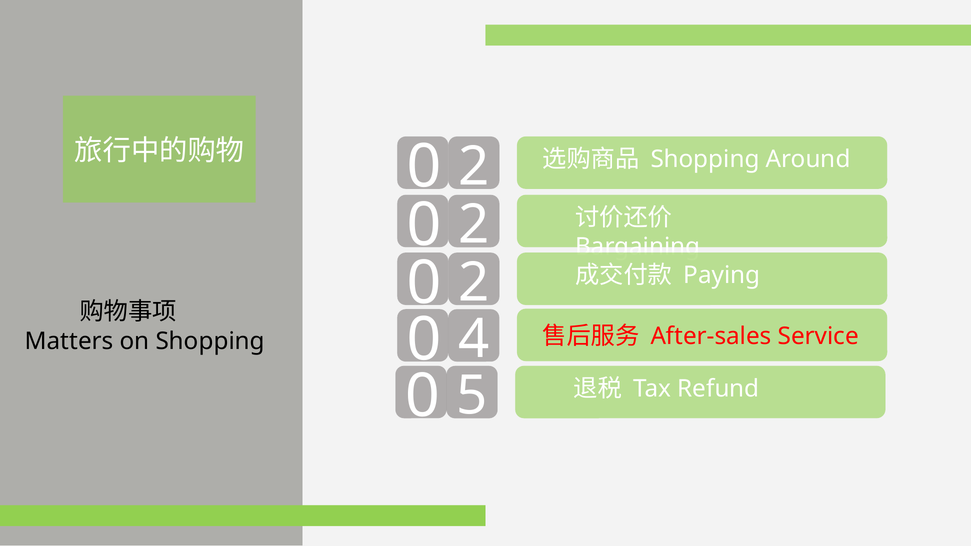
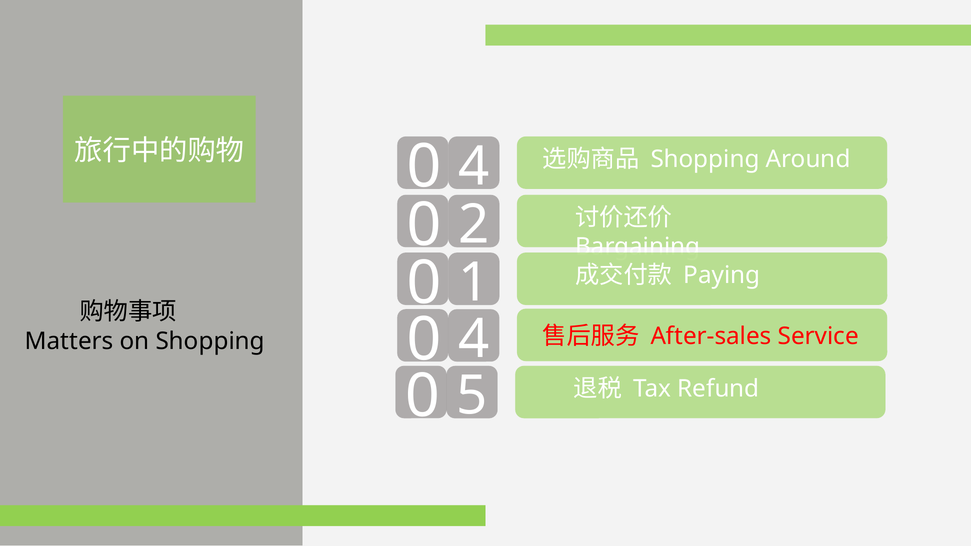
2: 2 -> 4 (474, 167)
2: 2 -> 1 (474, 283)
